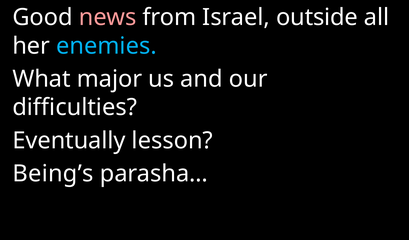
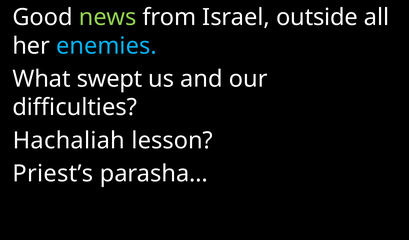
news colour: pink -> light green (108, 17)
major: major -> swept (110, 79)
Eventually: Eventually -> Hachaliah (69, 140)
Being’s: Being’s -> Priest’s (53, 173)
